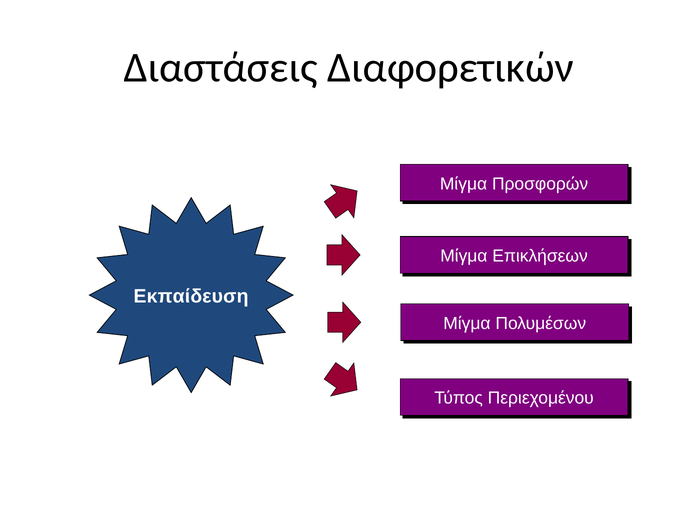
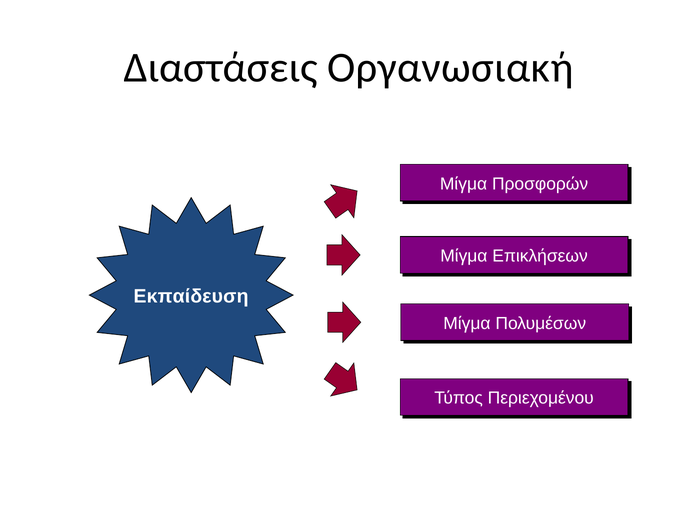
Διαφορετικών: Διαφορετικών -> Οργανωσιακή (450, 68)
